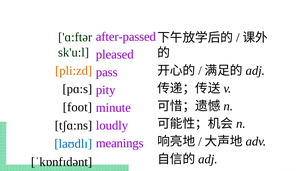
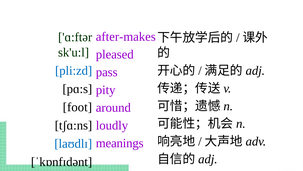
after-passed: after-passed -> after-makes (126, 37)
pli:zd colour: orange -> blue (74, 70)
minute: minute -> around (113, 107)
